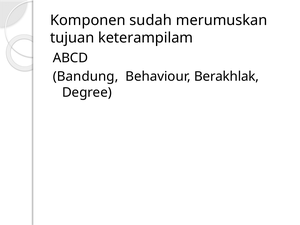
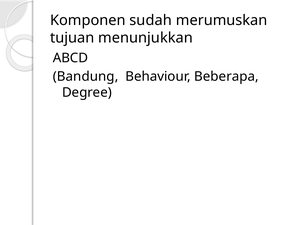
keterampilam: keterampilam -> menunjukkan (145, 38)
Berakhlak: Berakhlak -> Beberapa (226, 76)
